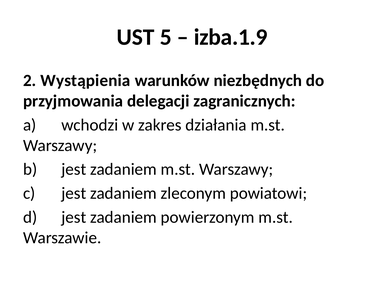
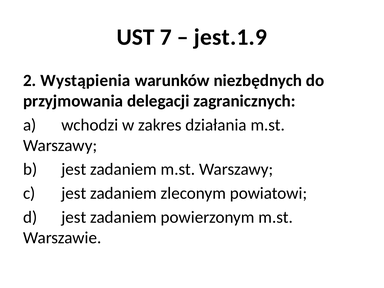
5: 5 -> 7 (166, 37)
izba.1.9: izba.1.9 -> jest.1.9 (230, 37)
